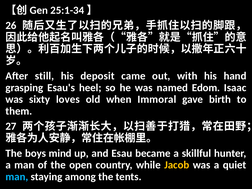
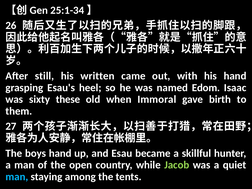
deposit: deposit -> written (98, 76)
loves: loves -> these (68, 99)
boys mind: mind -> hand (60, 153)
Jacob colour: yellow -> light green (177, 165)
